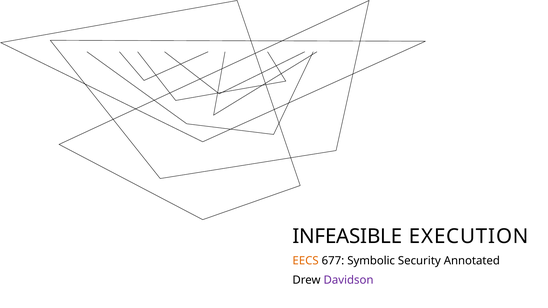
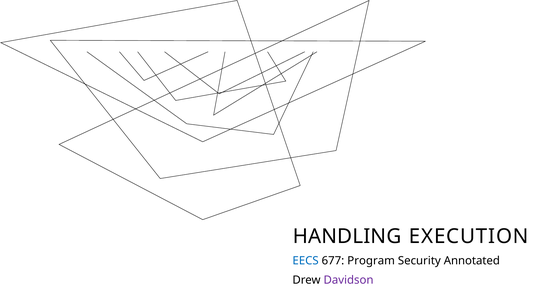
INFEASIBLE: INFEASIBLE -> HANDLING (347, 236)
EECS colour: orange -> blue (306, 261)
Symbolic: Symbolic -> Program (371, 261)
